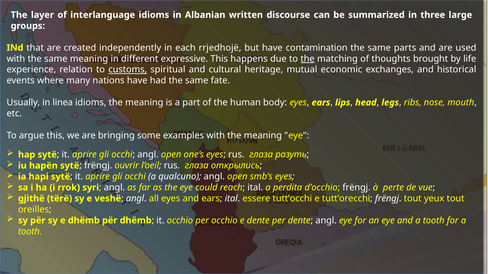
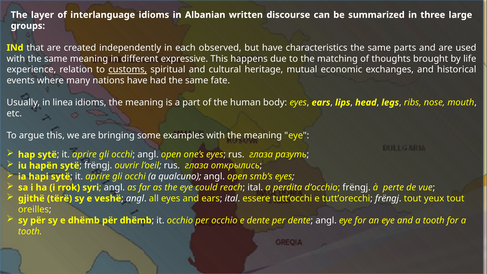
rrjedhojë: rrjedhojë -> observed (220, 48)
contamination: contamination -> characteristics (317, 48)
the underline: present -> none (308, 59)
